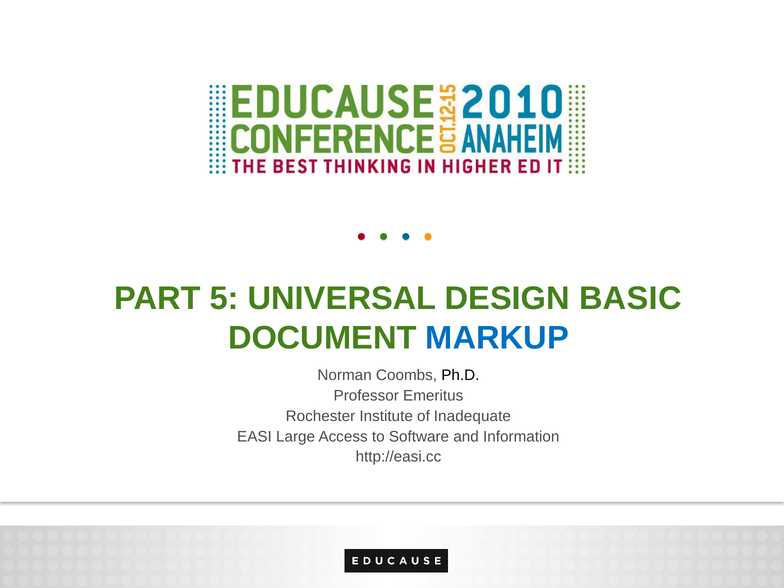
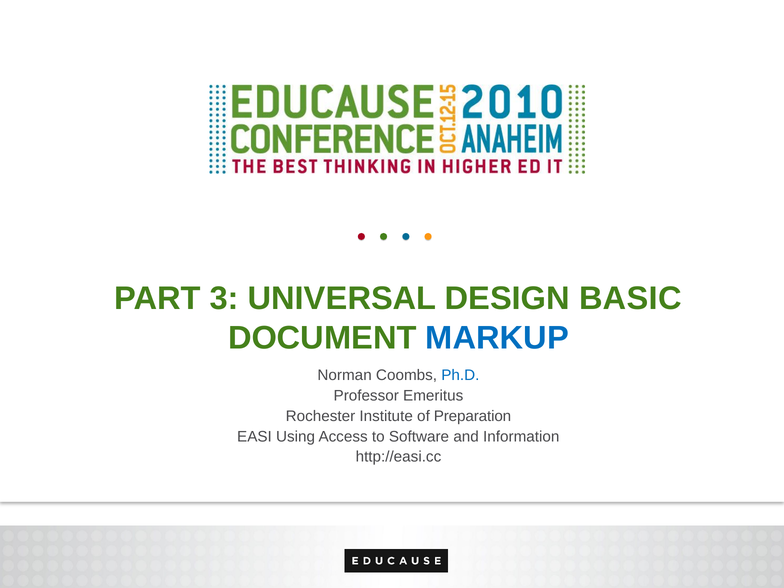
5: 5 -> 3 (224, 299)
Ph.D colour: black -> blue (460, 375)
Inadequate: Inadequate -> Preparation (472, 416)
Large: Large -> Using (296, 436)
